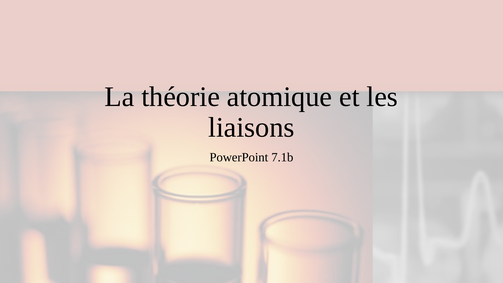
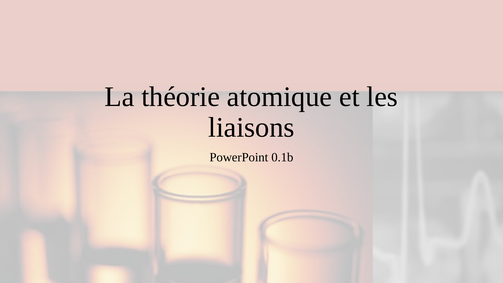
7.1b: 7.1b -> 0.1b (282, 157)
